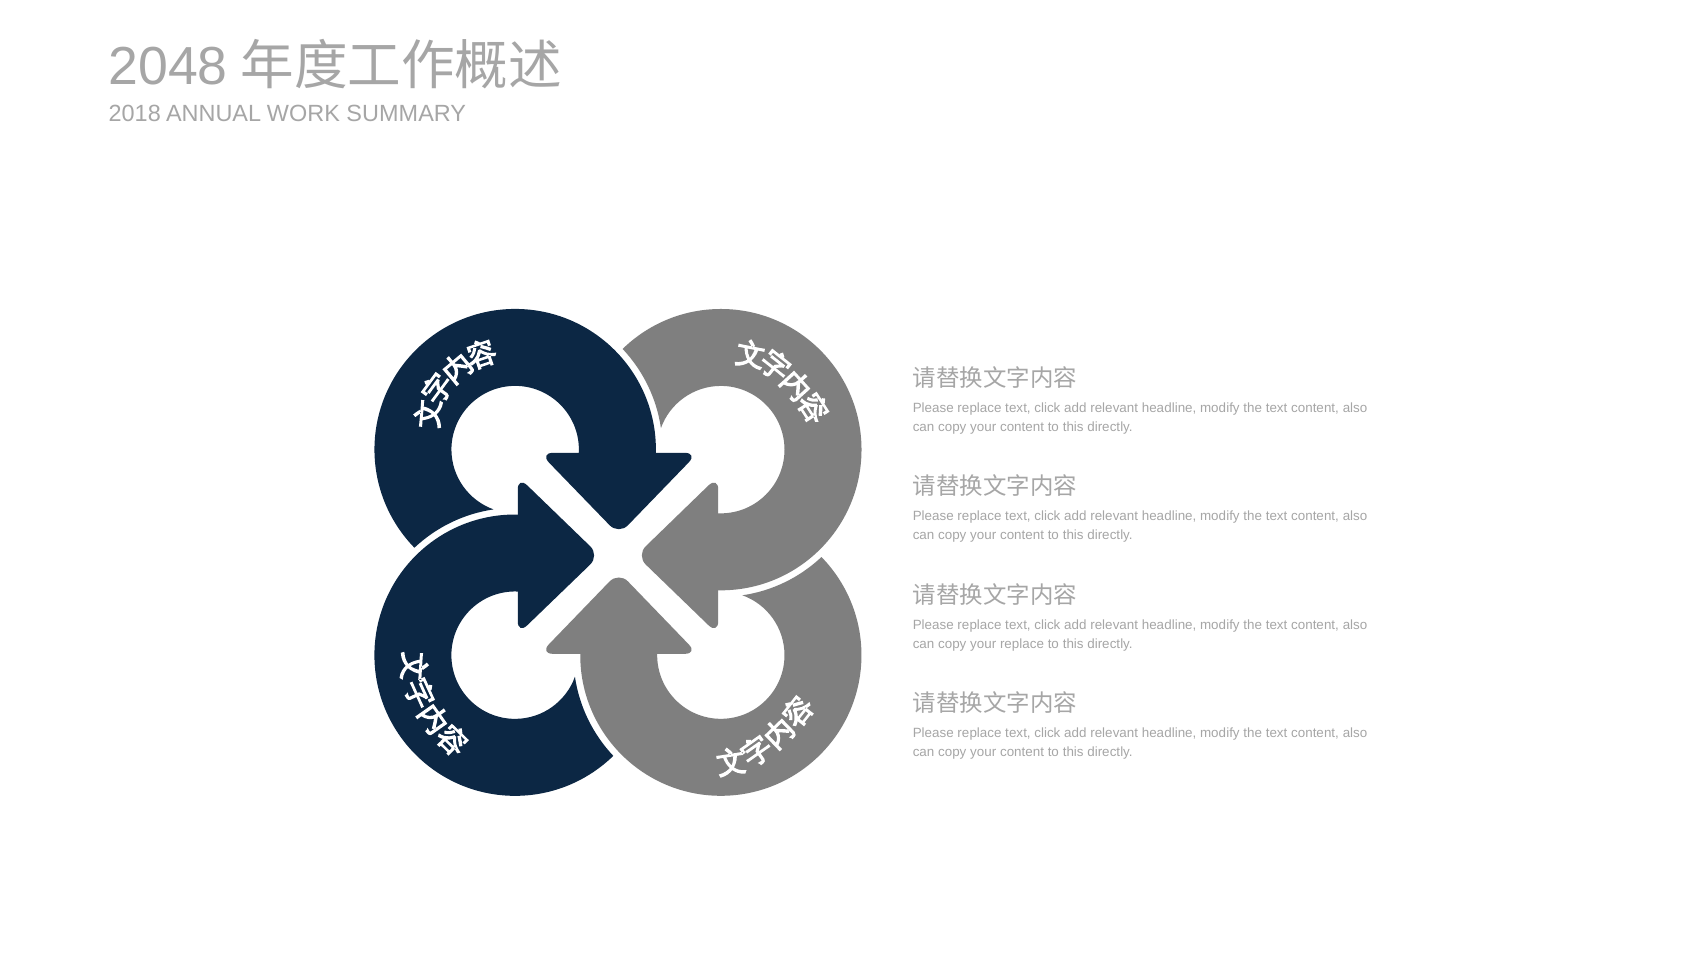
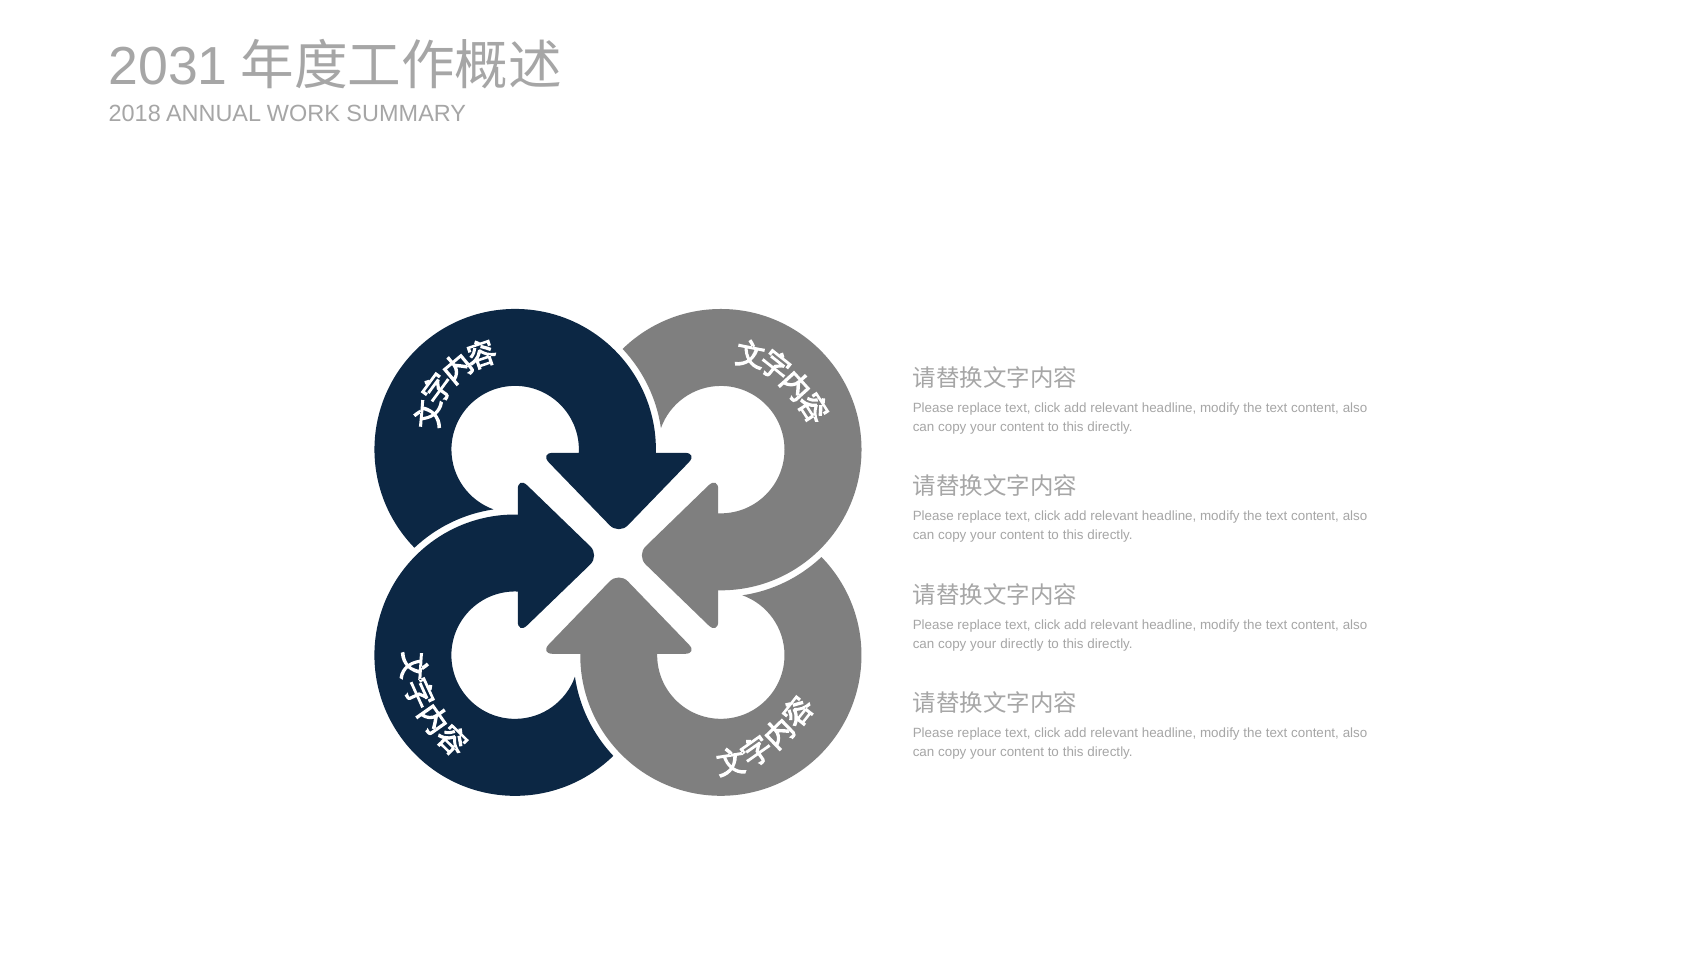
2048: 2048 -> 2031 (168, 67)
your replace: replace -> directly (1022, 644)
